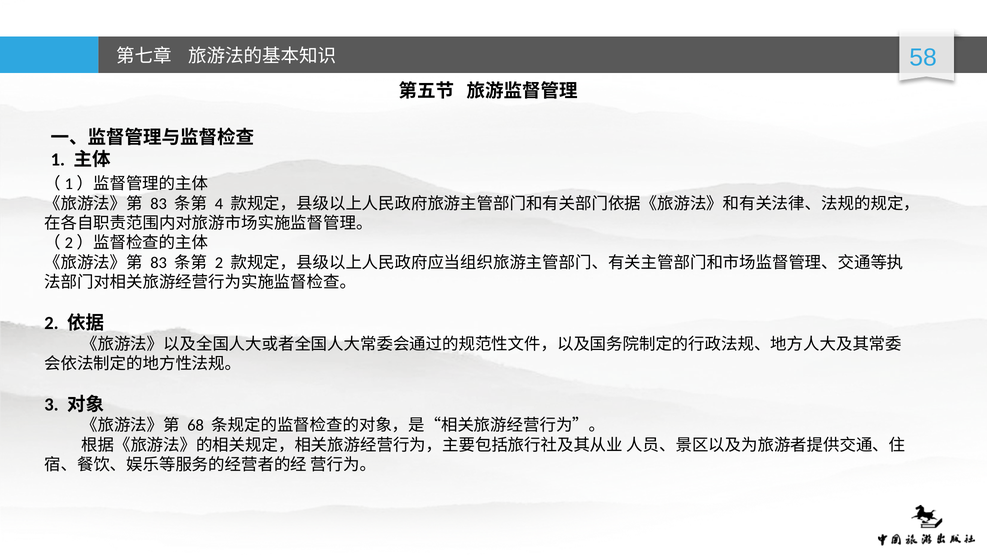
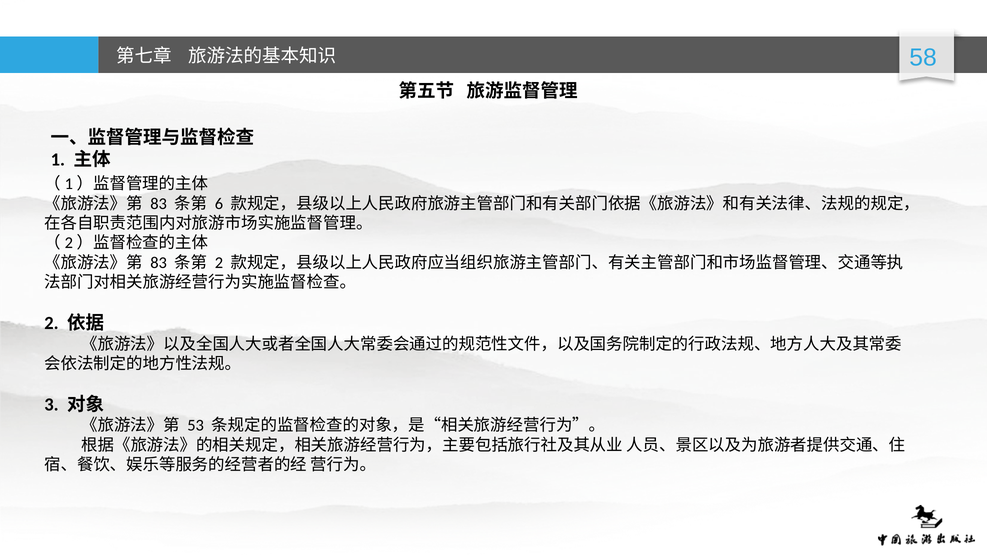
4: 4 -> 6 (219, 204)
68: 68 -> 53 (196, 426)
